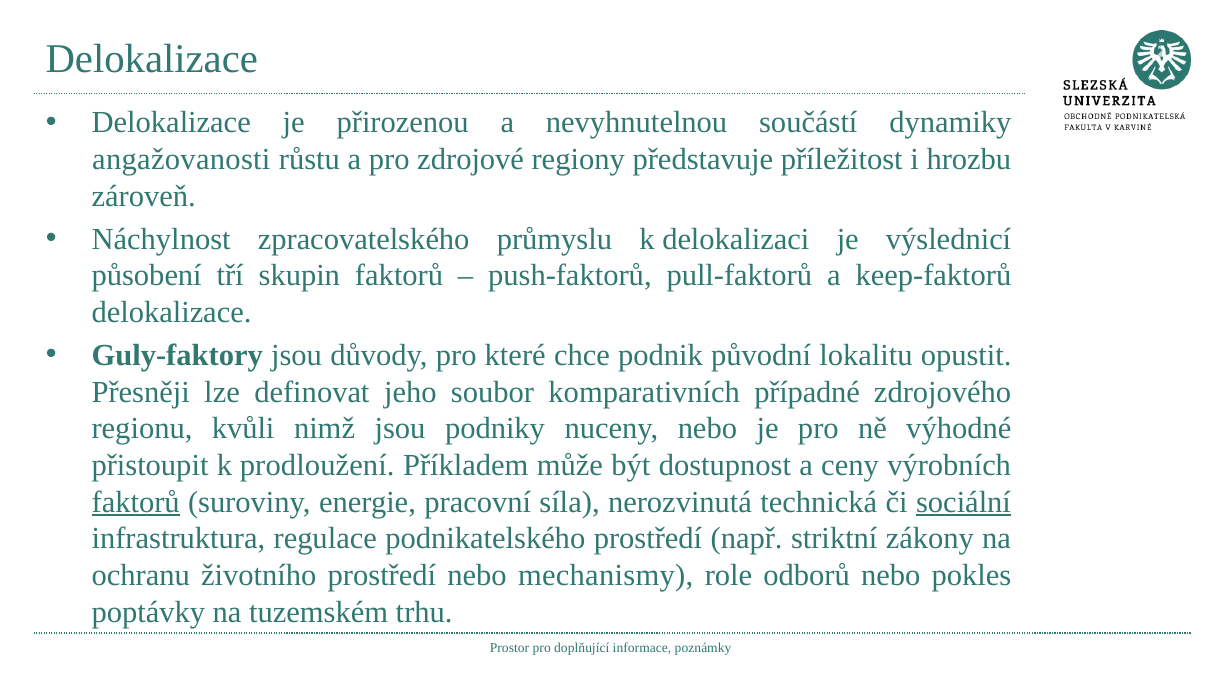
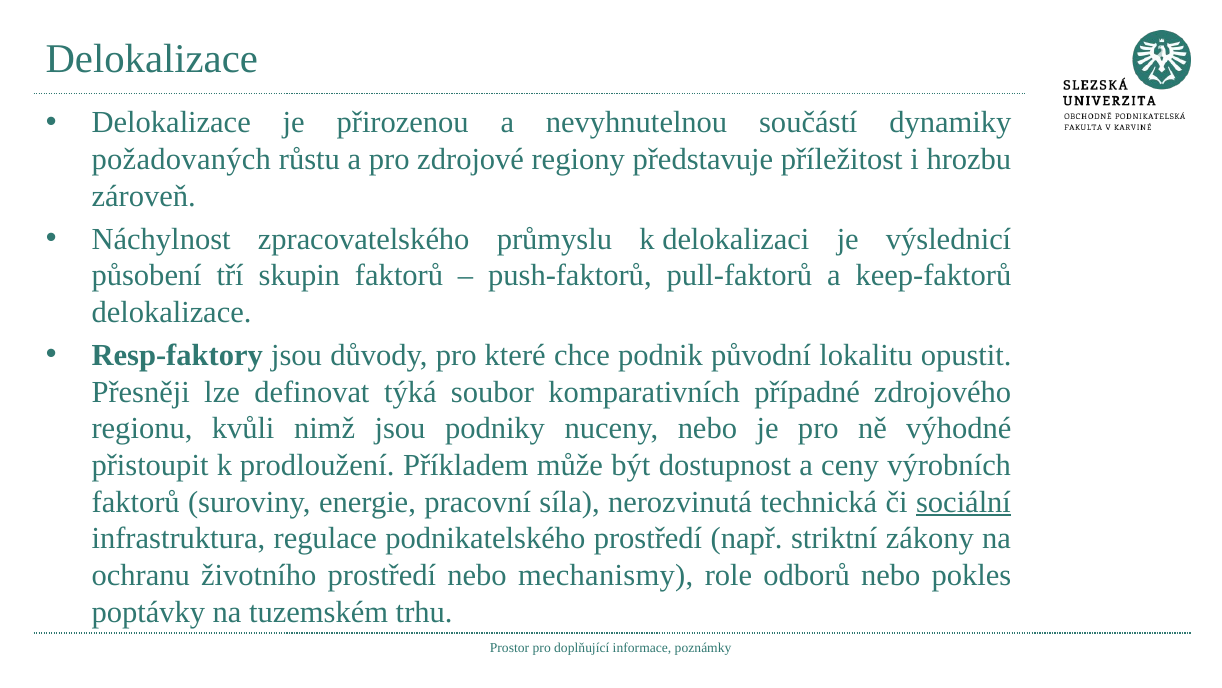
angažovanosti: angažovanosti -> požadovaných (181, 159)
Guly-faktory: Guly-faktory -> Resp-faktory (177, 355)
jeho: jeho -> týká (410, 392)
faktorů underline: present -> none (136, 502)
